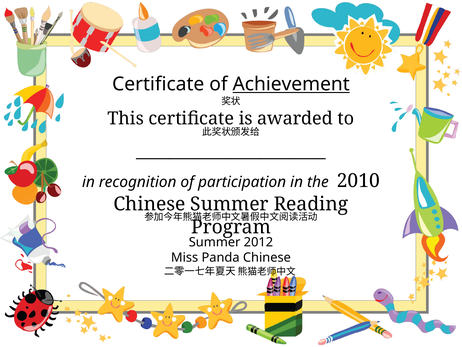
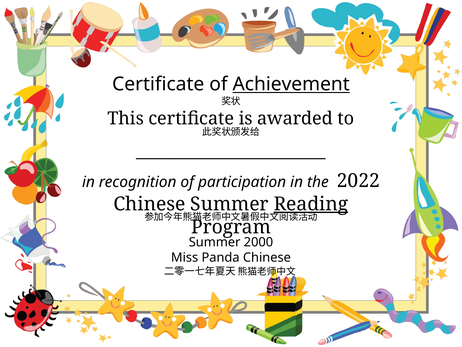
2010: 2010 -> 2022 (358, 181)
Reading underline: none -> present (311, 204)
2012: 2012 -> 2000 (258, 242)
